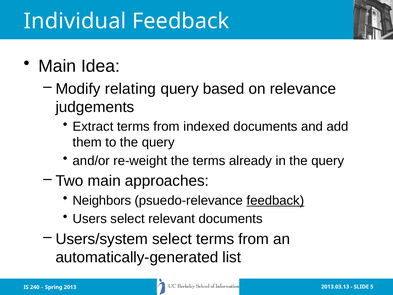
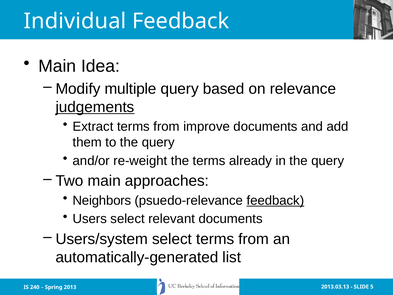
relating: relating -> multiple (131, 89)
judgements underline: none -> present (95, 107)
indexed: indexed -> improve (207, 126)
